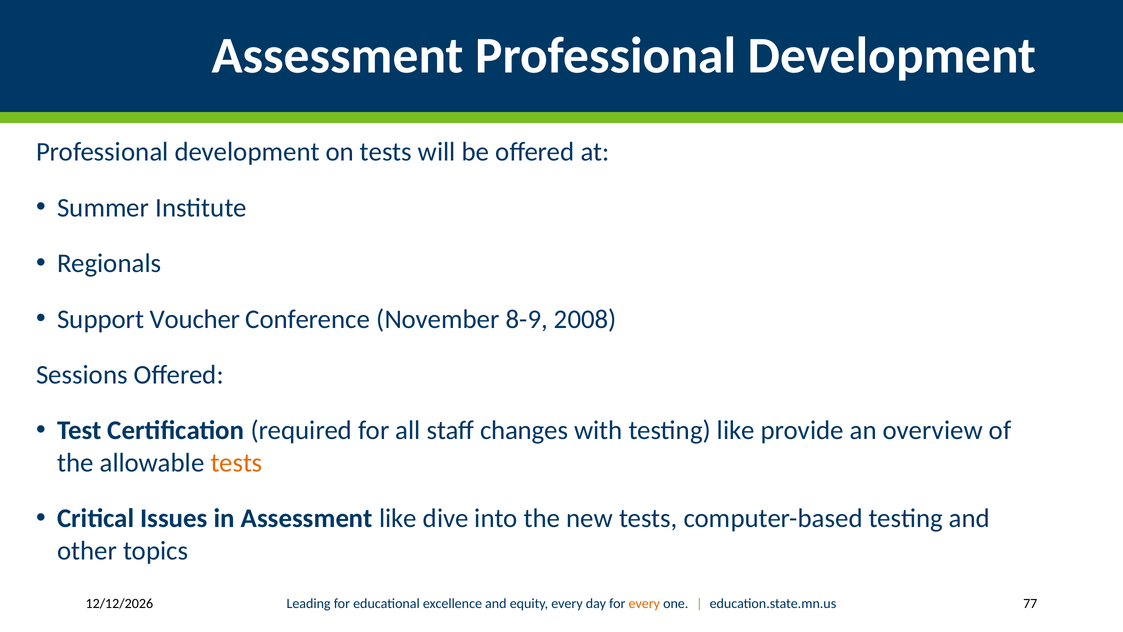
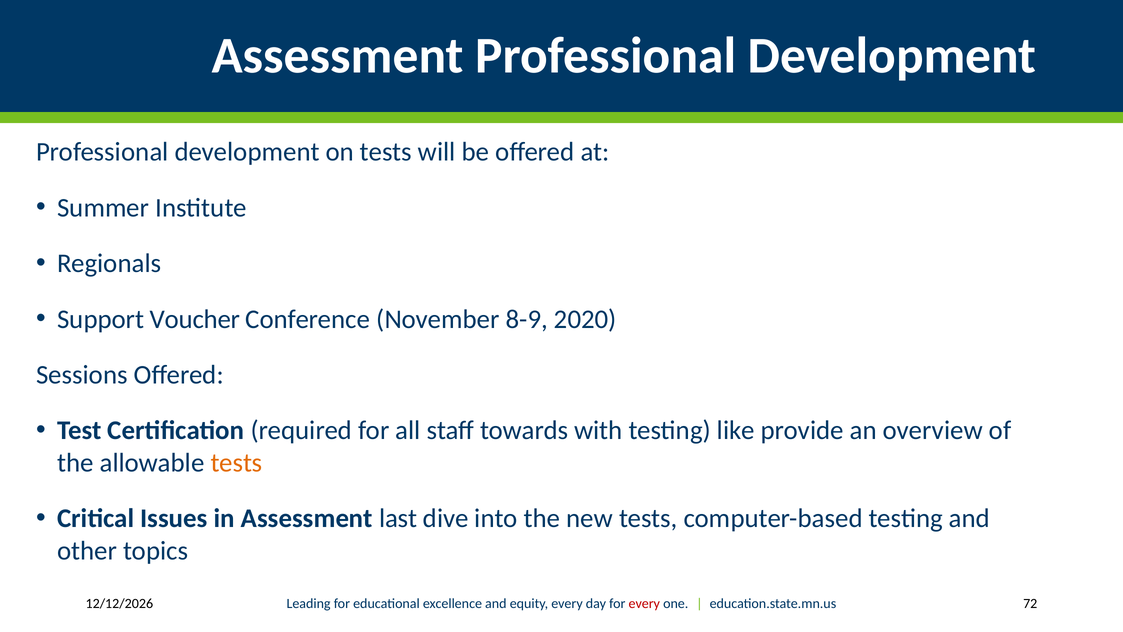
2008: 2008 -> 2020 (585, 319)
changes: changes -> towards (524, 430)
Assessment like: like -> last (398, 518)
77: 77 -> 72 (1030, 603)
every colour: orange -> red (644, 603)
